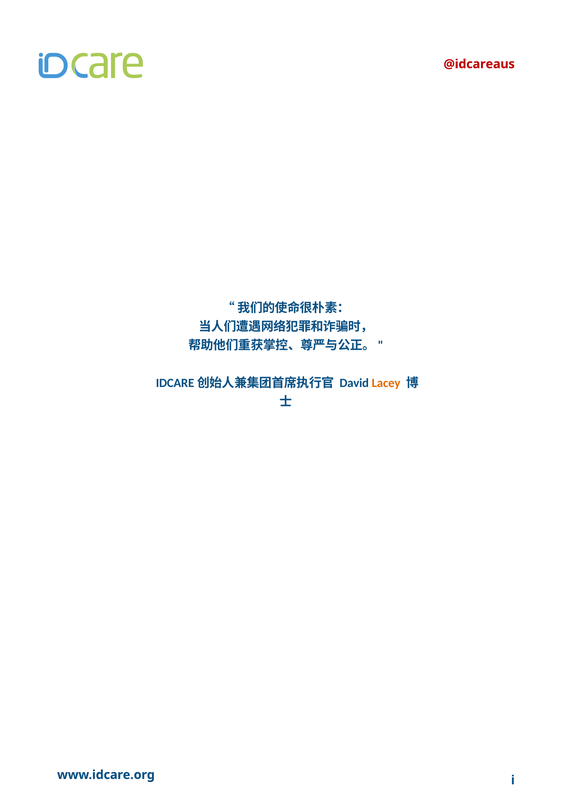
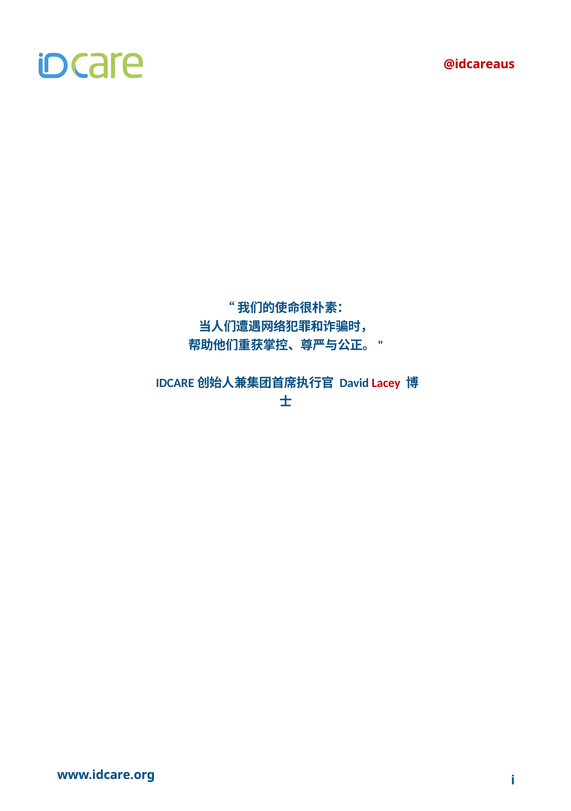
Lacey colour: orange -> red (386, 383)
